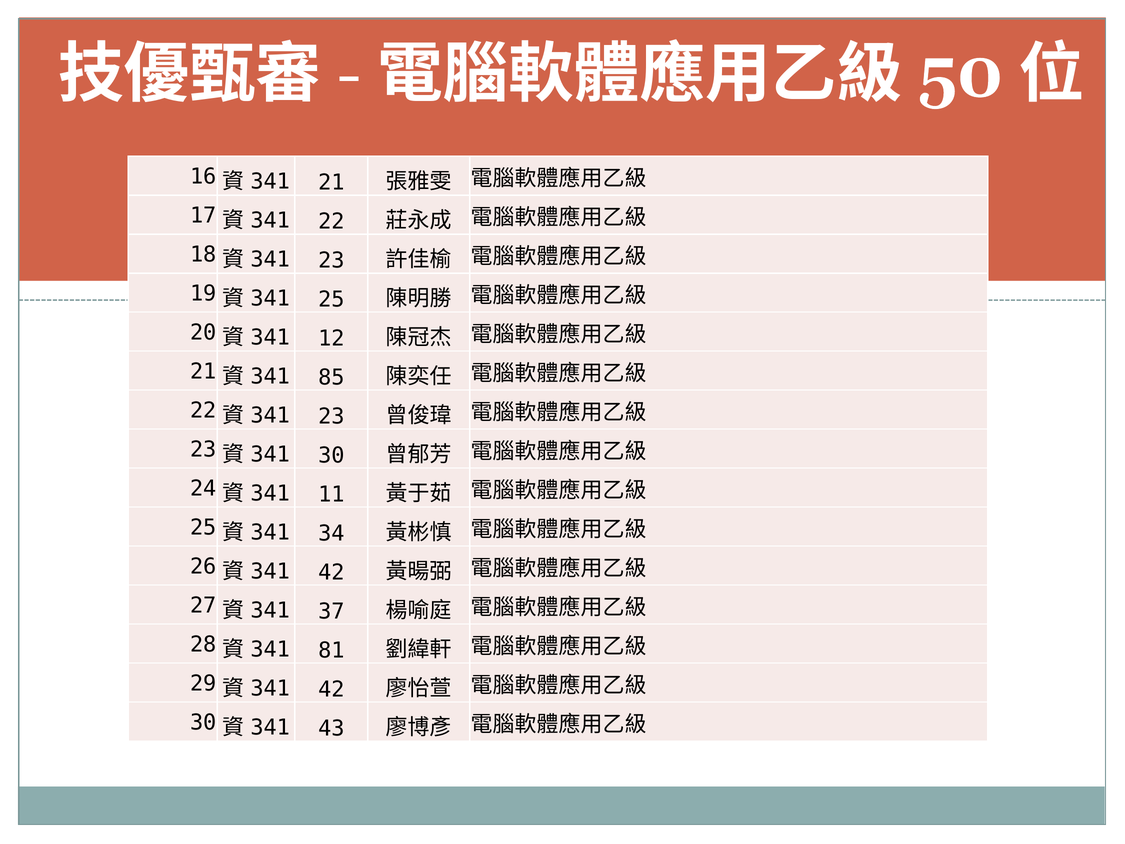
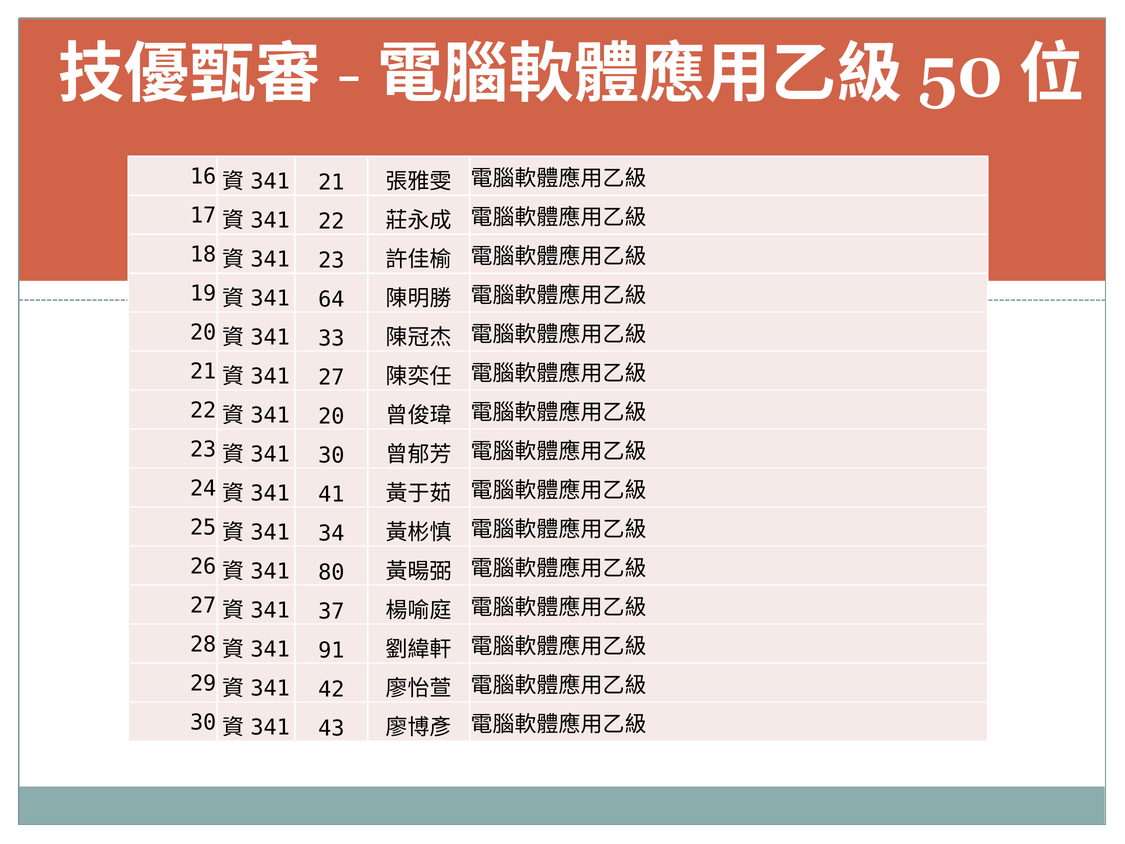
25: 25 -> 64 (331, 299)
12: 12 -> 33 (331, 338)
85: 85 -> 27 (331, 377)
23: 23 -> 20 (331, 416)
11: 11 -> 41 (331, 494)
42: 42 -> 80 (331, 572)
81: 81 -> 91 (331, 650)
